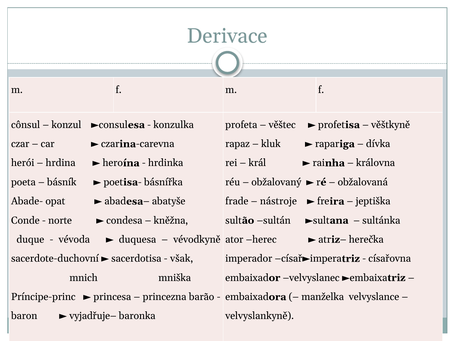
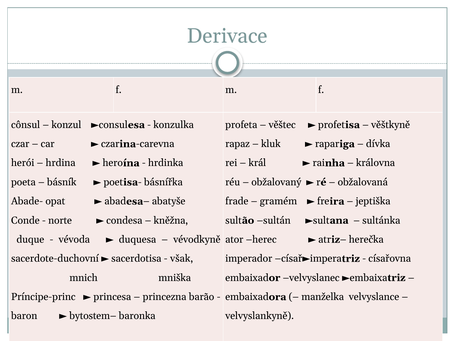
nástroje: nástroje -> gramém (278, 201)
vyjadřuje–: vyjadřuje– -> bytostem– (93, 316)
